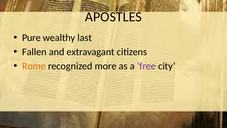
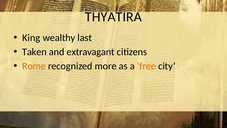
APOSTLES: APOSTLES -> THYATIRA (113, 17)
Pure: Pure -> King (31, 38)
Fallen: Fallen -> Taken (34, 52)
free colour: purple -> orange (146, 66)
